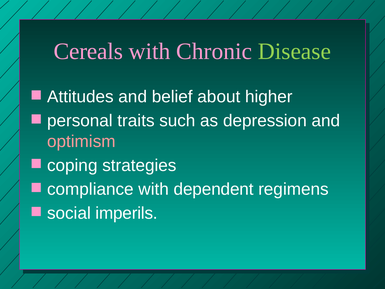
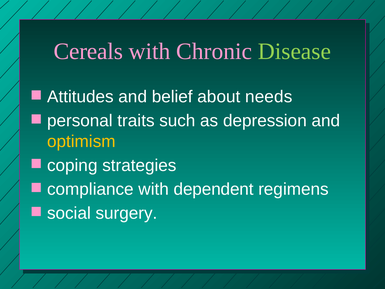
higher: higher -> needs (269, 97)
optimism colour: pink -> yellow (81, 141)
imperils: imperils -> surgery (126, 213)
